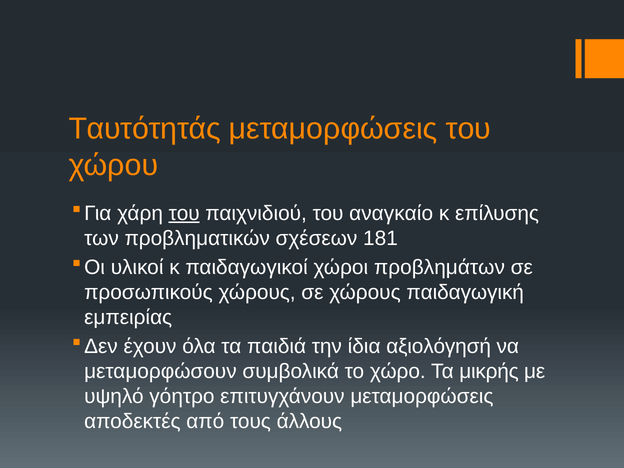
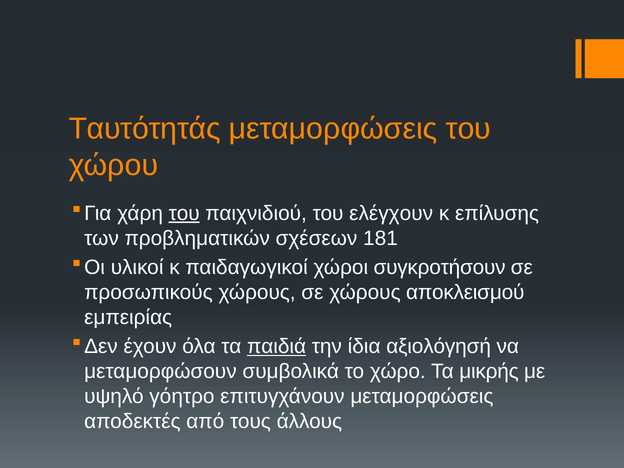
αναγκαίο: αναγκαίο -> ελέγχουν (391, 213)
προβλημάτων: προβλημάτων -> συγκροτήσουν (440, 267)
παιδαγωγική: παιδαγωγική -> αποκλεισμού (465, 292)
παιδιά underline: none -> present (277, 346)
